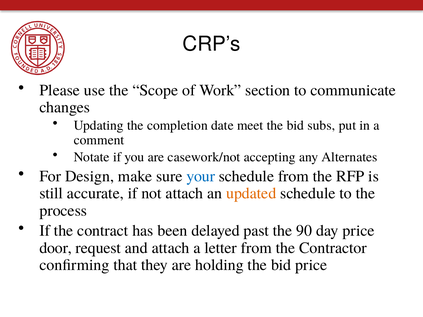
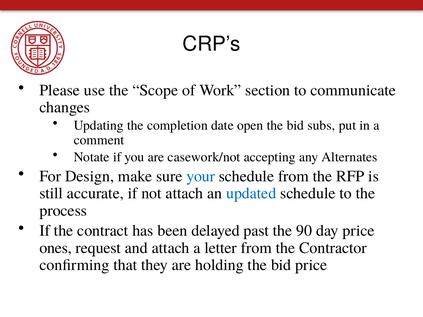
meet: meet -> open (250, 126)
updated colour: orange -> blue (251, 194)
door: door -> ones (56, 248)
